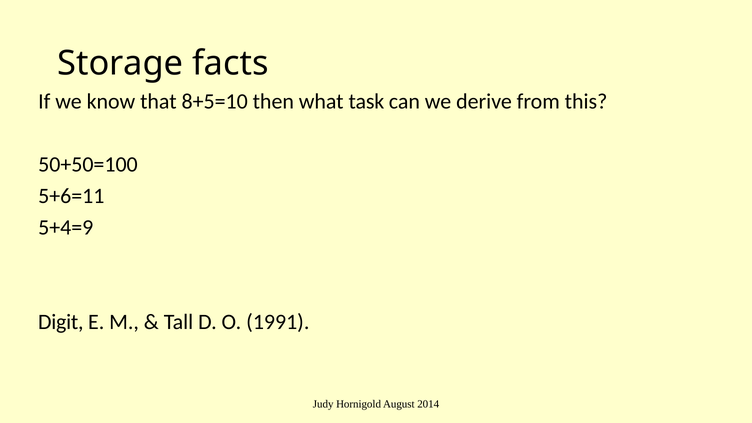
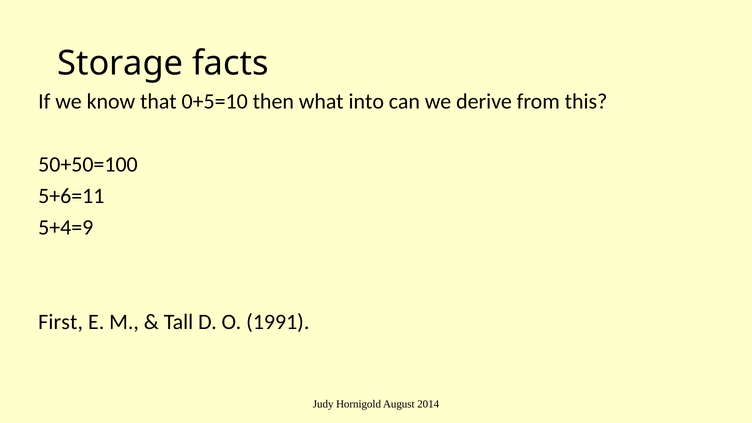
8+5=10: 8+5=10 -> 0+5=10 (215, 102)
task: task -> into (366, 102)
Digit: Digit -> First (61, 322)
